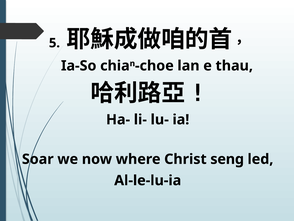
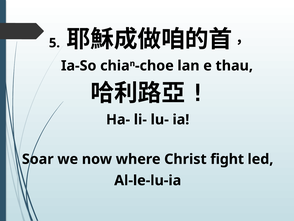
seng: seng -> fight (227, 159)
